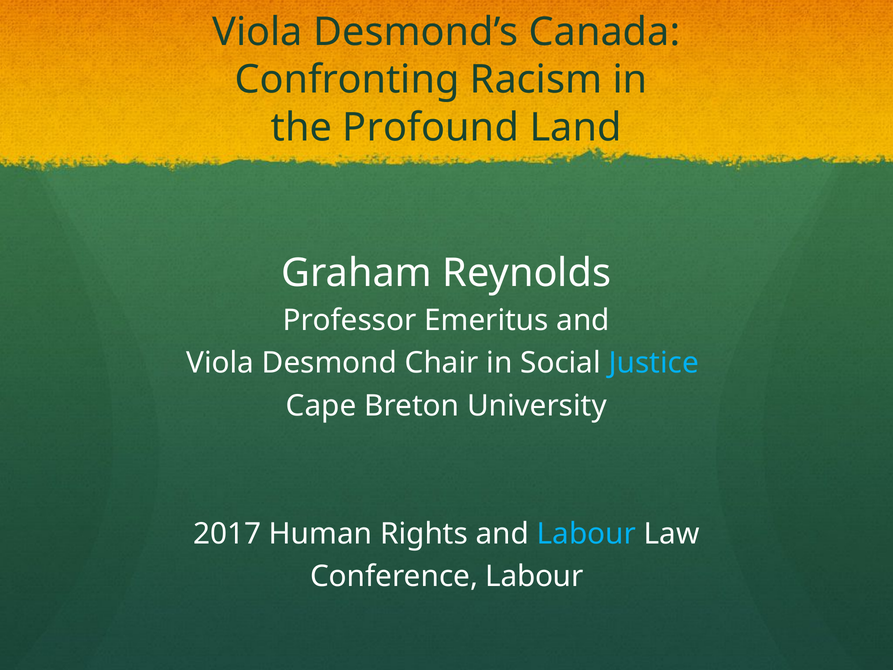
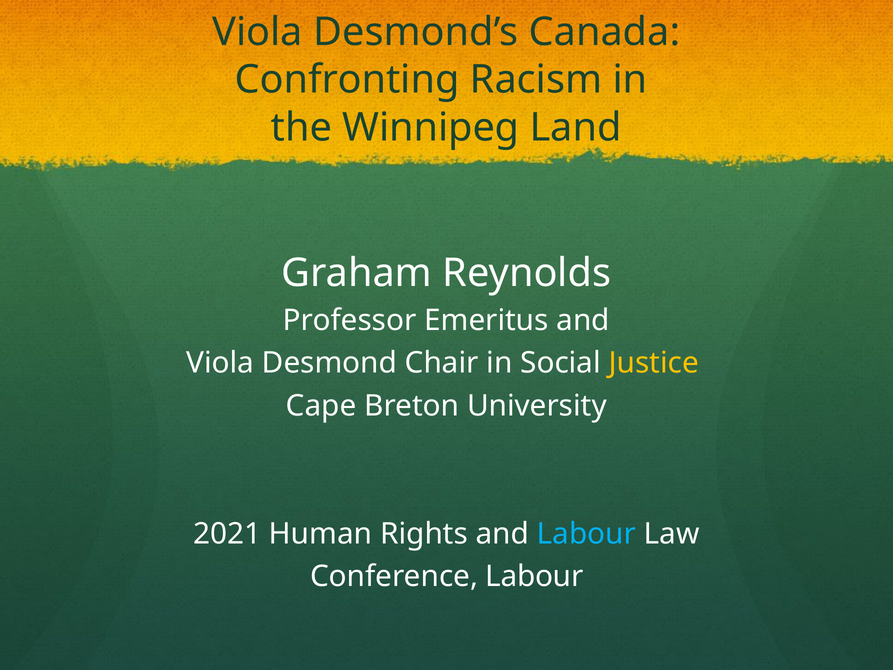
Profound: Profound -> Winnipeg (431, 127)
Justice colour: light blue -> yellow (654, 363)
2017: 2017 -> 2021 (227, 534)
